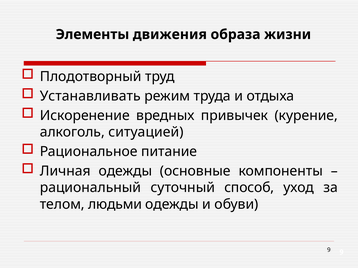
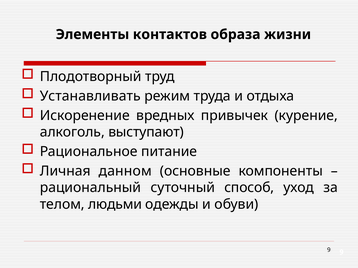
движения: движения -> контактов (170, 35)
ситуацией: ситуацией -> выступают (146, 132)
Личная одежды: одежды -> данном (125, 171)
